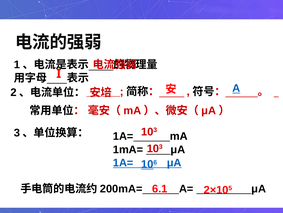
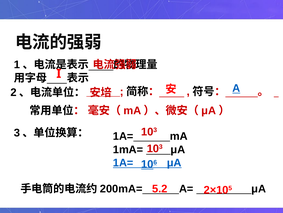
6.1: 6.1 -> 5.2 (160, 188)
